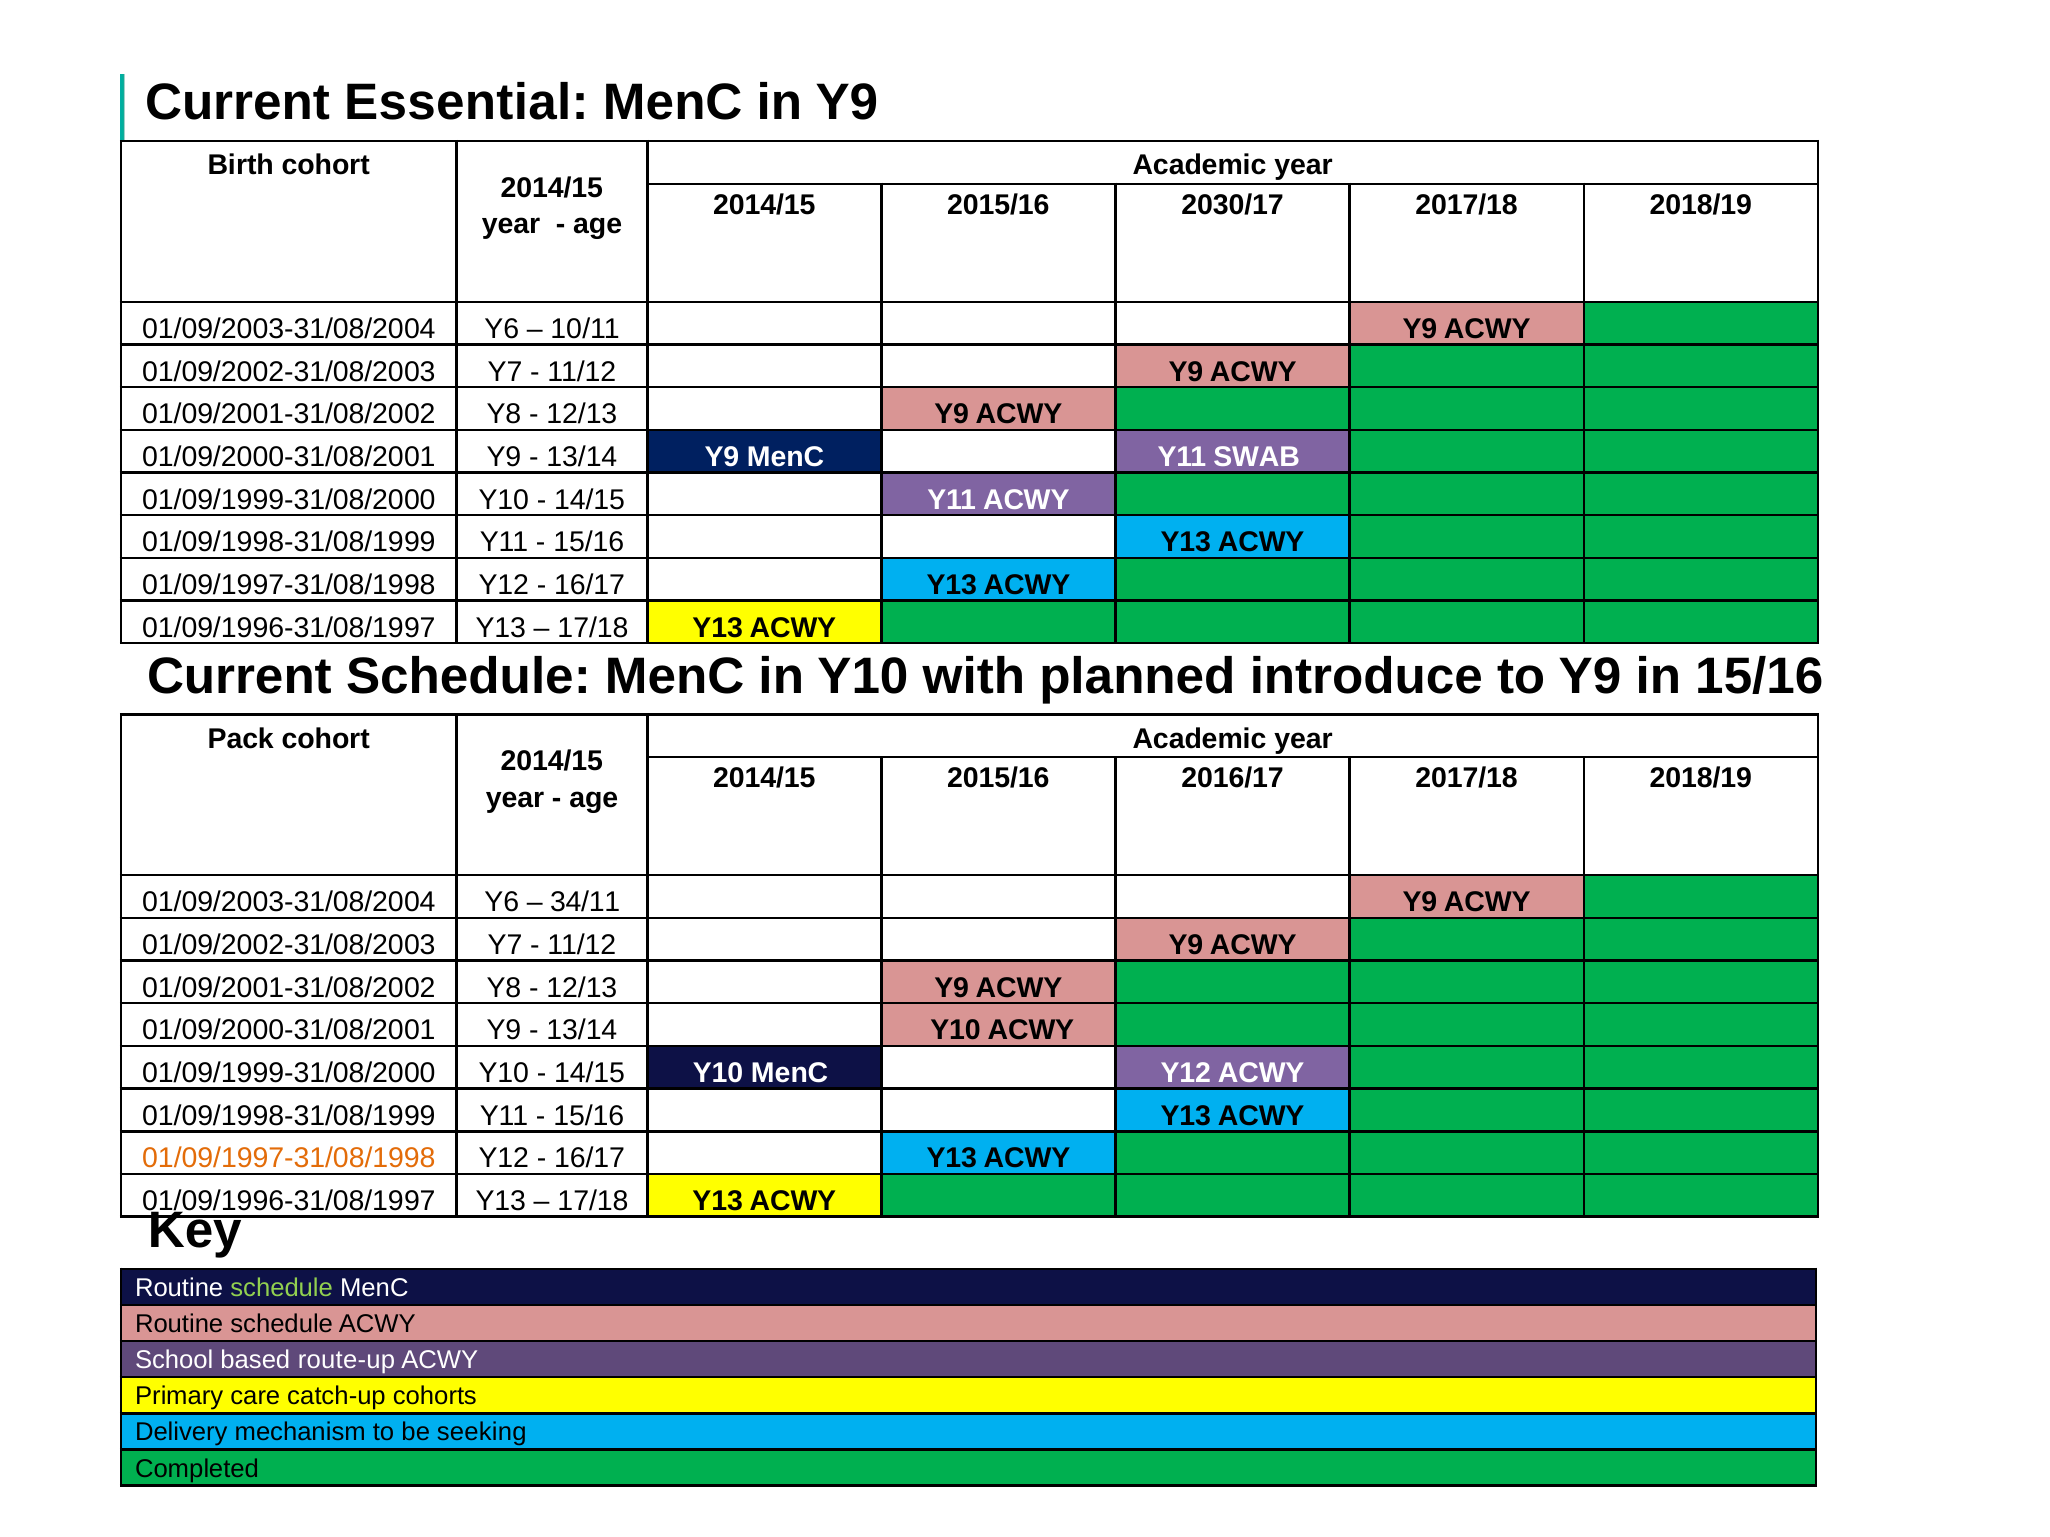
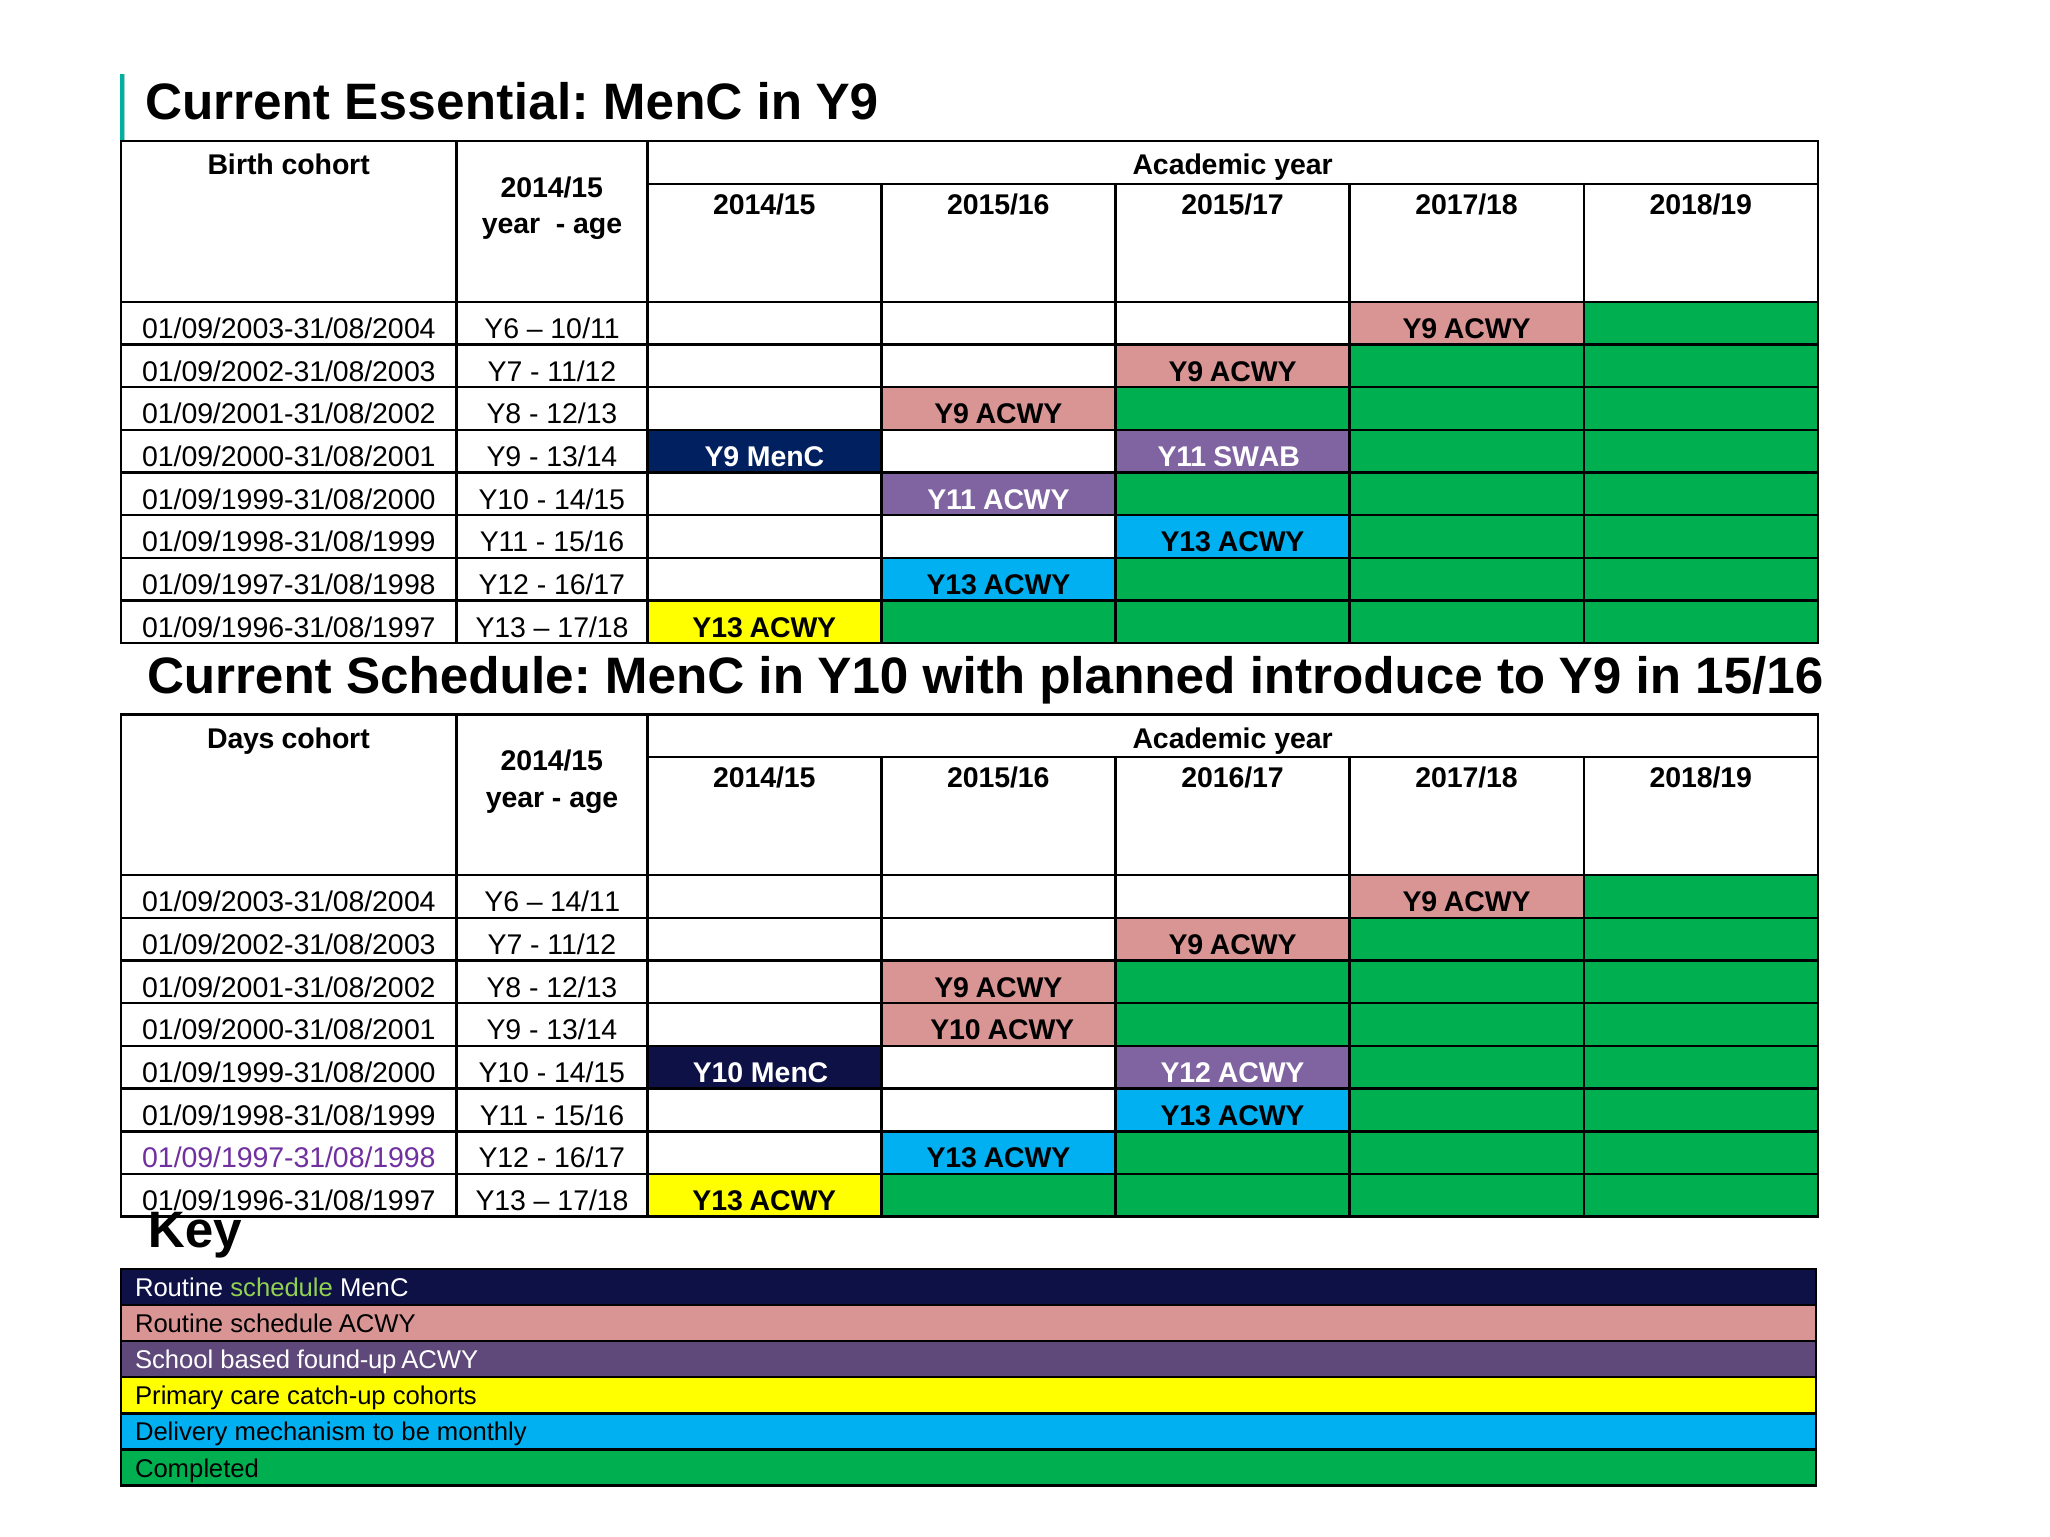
2030/17: 2030/17 -> 2015/17 (1233, 205)
Pack: Pack -> Days (241, 739)
34/11: 34/11 -> 14/11 (585, 903)
01/09/1997-31/08/1998 colour: orange -> purple (289, 1159)
route-up: route-up -> found-up (347, 1361)
seeking: seeking -> monthly (482, 1433)
